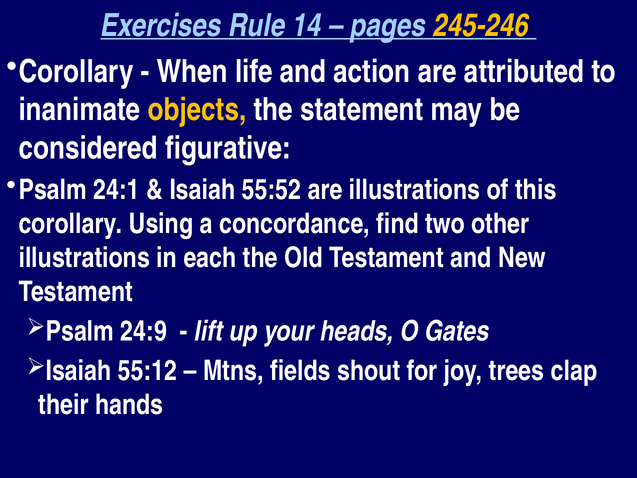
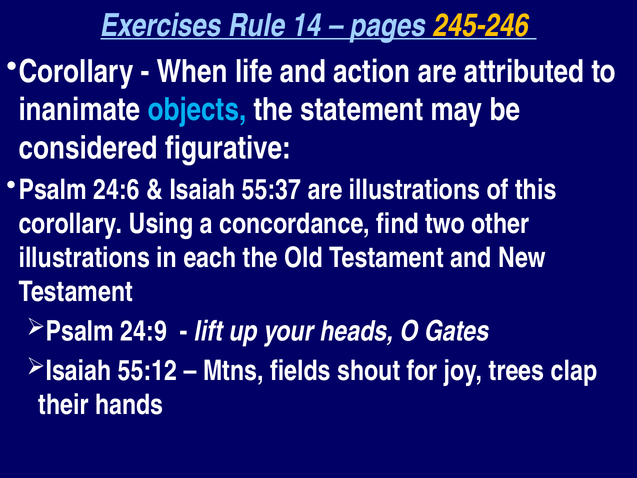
objects colour: yellow -> light blue (197, 110)
24:1: 24:1 -> 24:6 (117, 190)
55:52: 55:52 -> 55:37 (271, 190)
